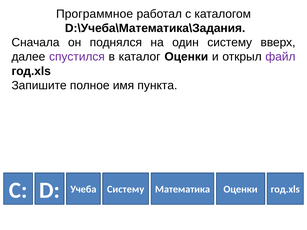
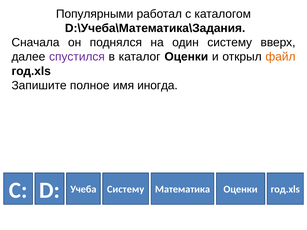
Программное: Программное -> Популярными (95, 14)
файл colour: purple -> orange (280, 57)
пункта: пункта -> иногда (157, 86)
